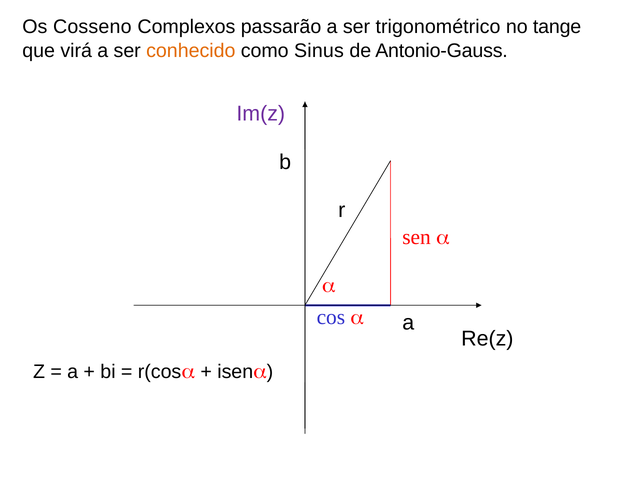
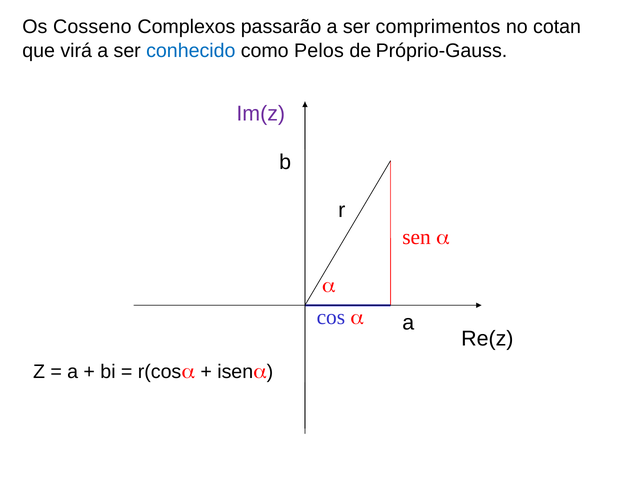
trigonométrico: trigonométrico -> comprimentos (438, 27)
tange: tange -> cotan (557, 27)
conhecido colour: orange -> blue (191, 50)
Sinus: Sinus -> Pelos (319, 50)
Antonio-Gauss: Antonio-Gauss -> Próprio-Gauss (441, 50)
